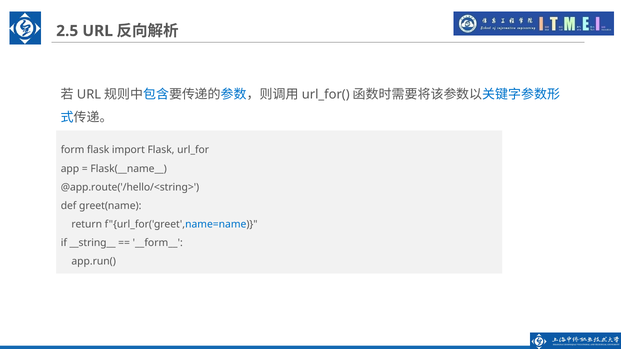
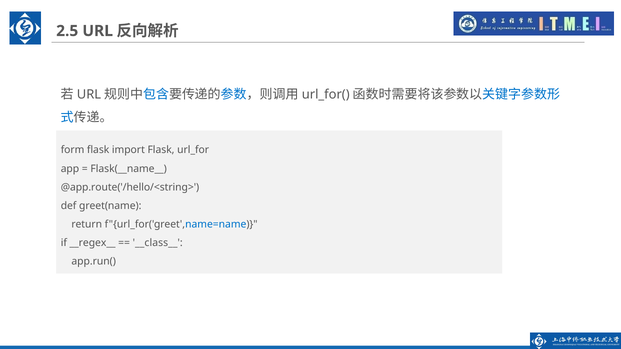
__string__: __string__ -> __regex__ (93, 243)
__form__: __form__ -> __class__ (158, 243)
